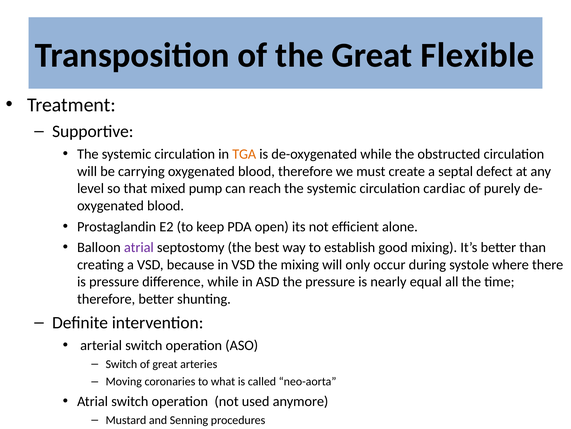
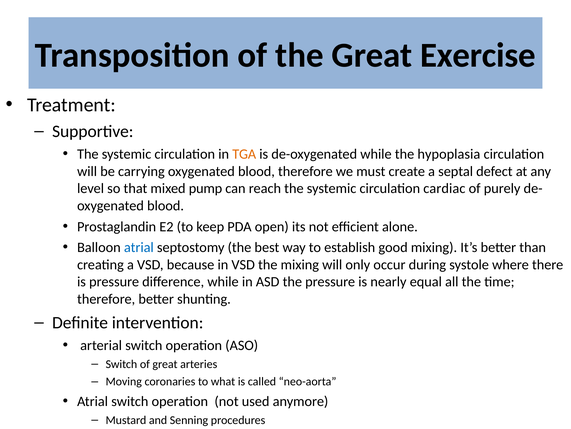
Flexible: Flexible -> Exercise (478, 55)
obstructed: obstructed -> hypoplasia (449, 154)
atrial colour: purple -> blue (139, 247)
